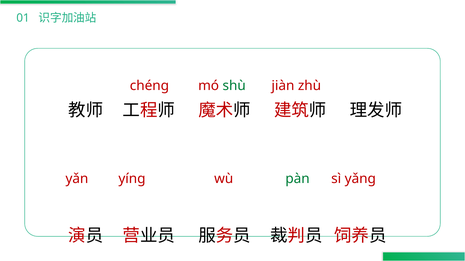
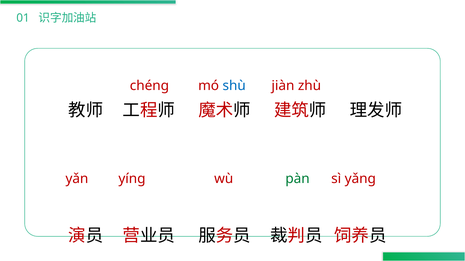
shù colour: green -> blue (234, 86)
